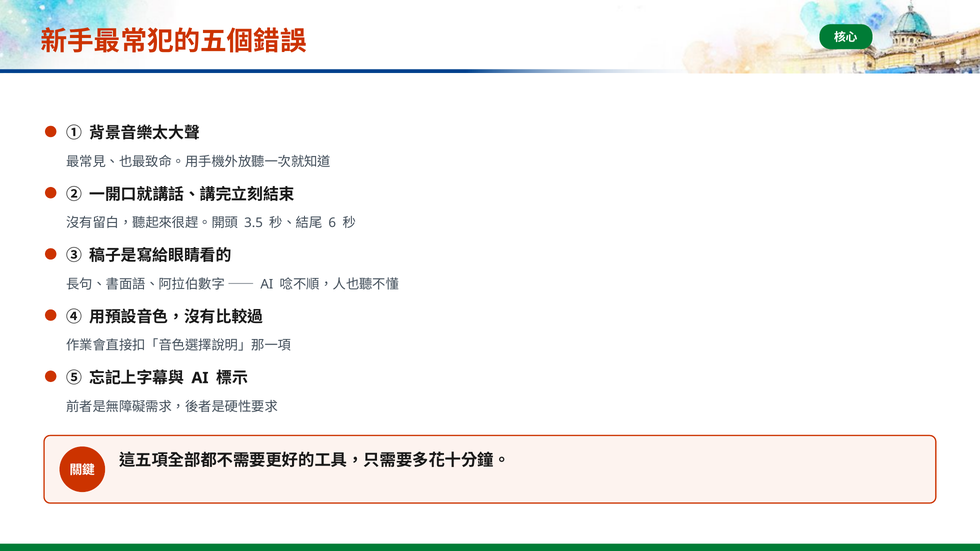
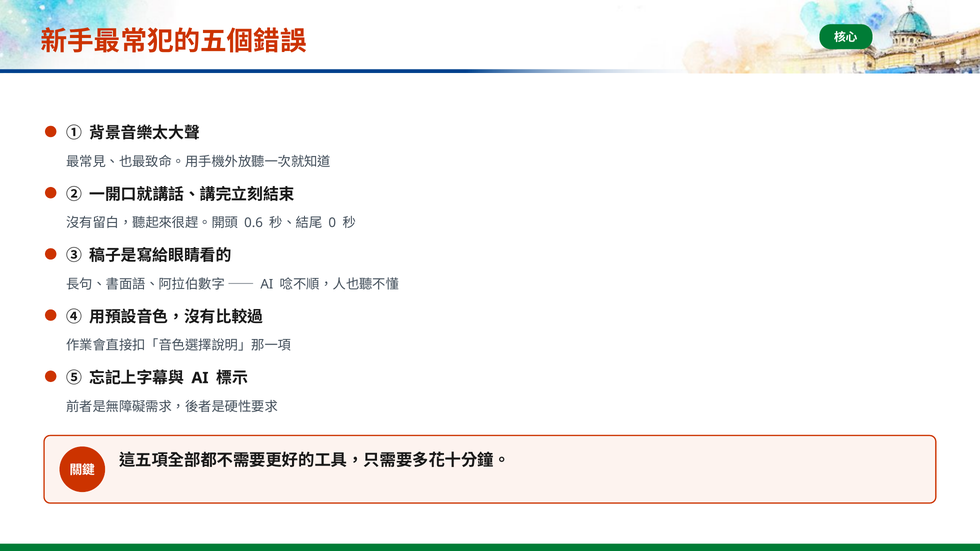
3.5: 3.5 -> 0.6 (254, 223)
6: 6 -> 0 (332, 223)
